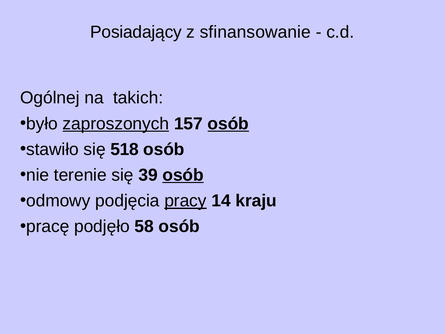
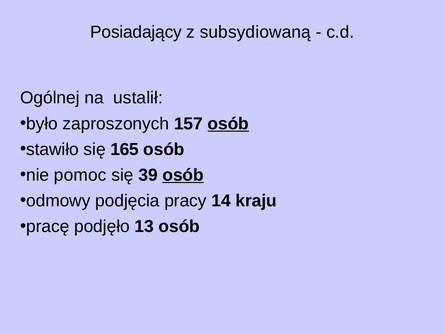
sfinansowanie: sfinansowanie -> subsydiowaną (255, 32)
takich: takich -> ustalił (138, 98)
zaproszonych underline: present -> none (116, 124)
518: 518 -> 165 (125, 149)
terenie: terenie -> pomoc (80, 175)
pracy underline: present -> none (185, 201)
58: 58 -> 13 (144, 226)
